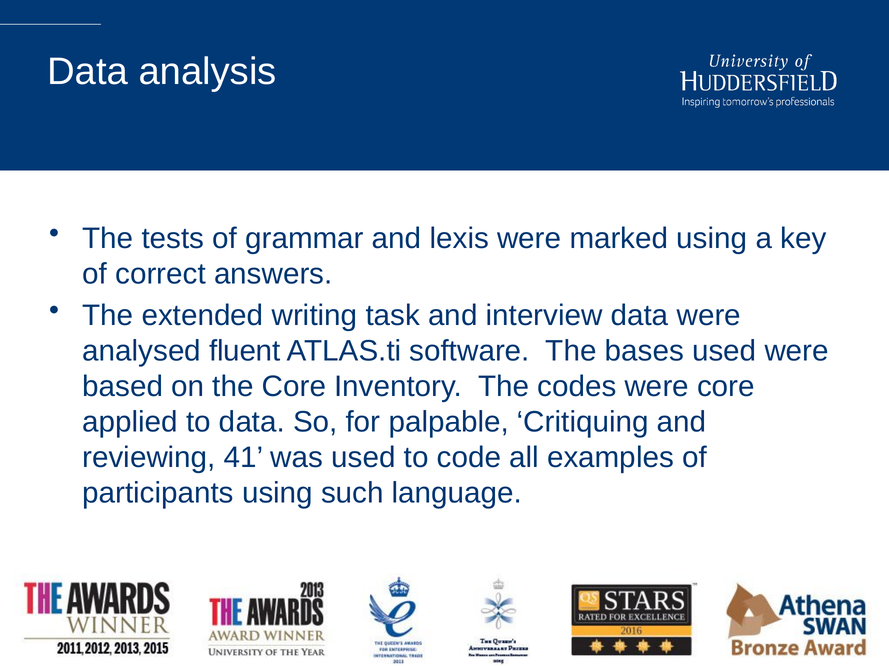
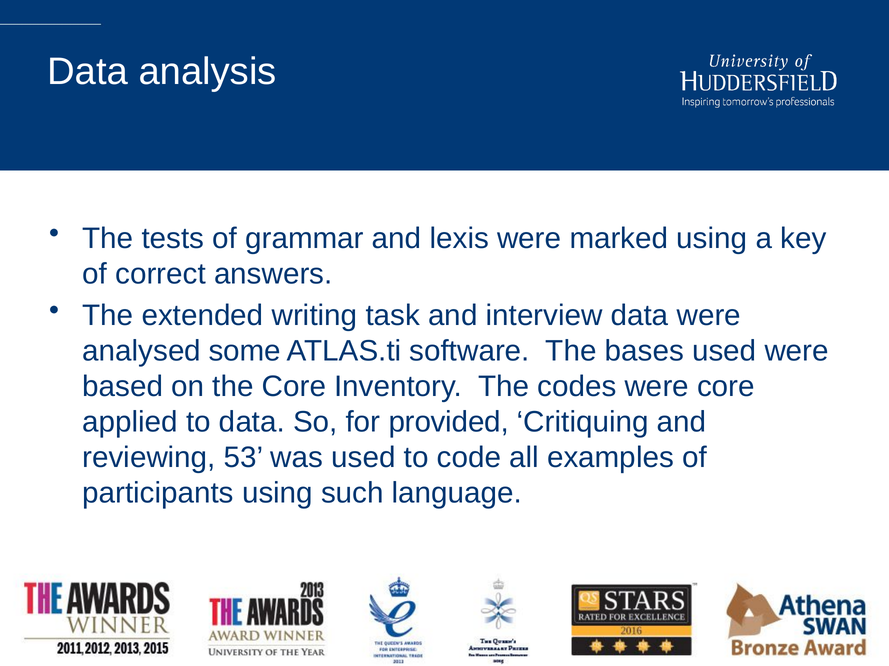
fluent: fluent -> some (245, 351)
palpable: palpable -> provided (449, 422)
41: 41 -> 53 (244, 458)
